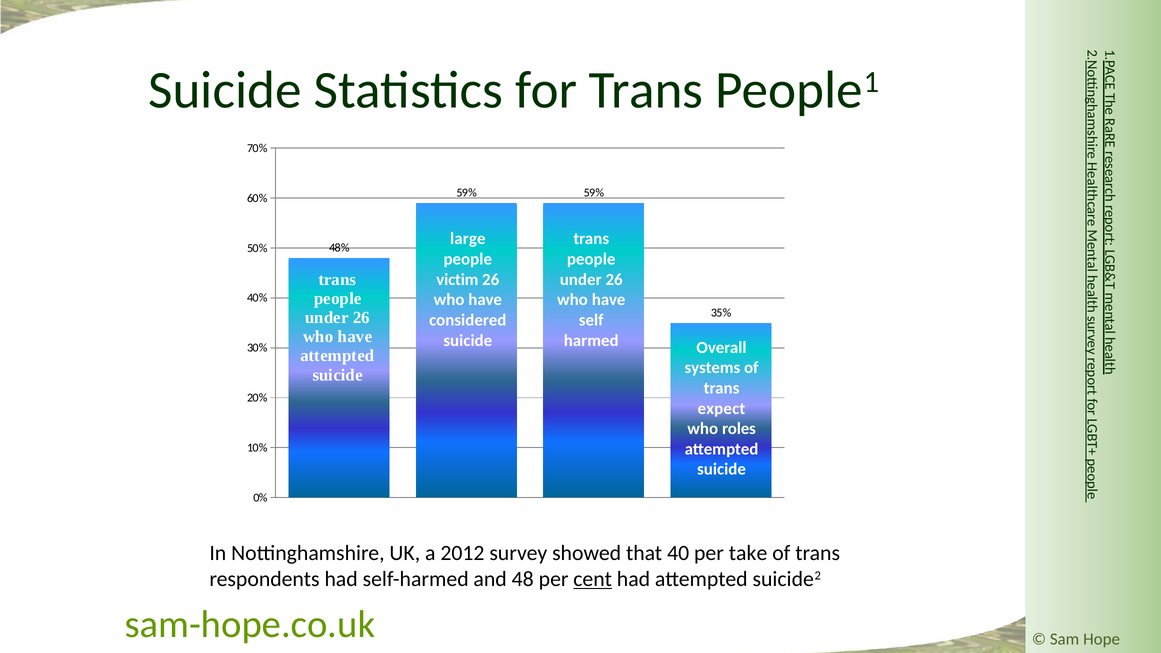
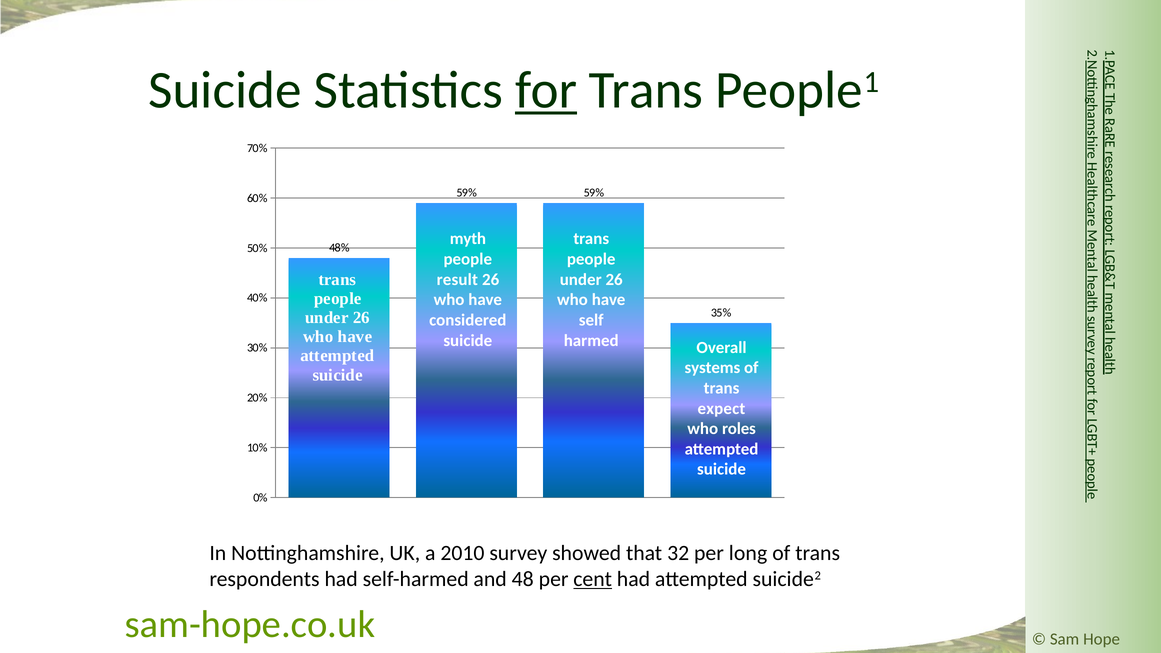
for underline: none -> present (546, 90)
large: large -> myth (468, 239)
victim: victim -> result (457, 280)
2012: 2012 -> 2010 (462, 553)
40: 40 -> 32 (678, 553)
take: take -> long (748, 553)
